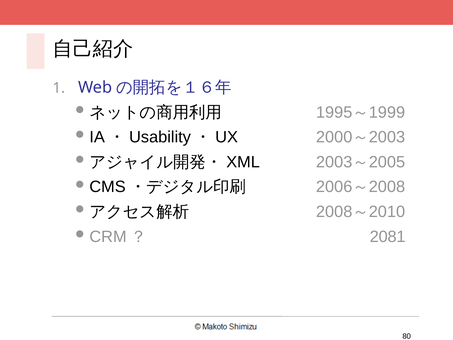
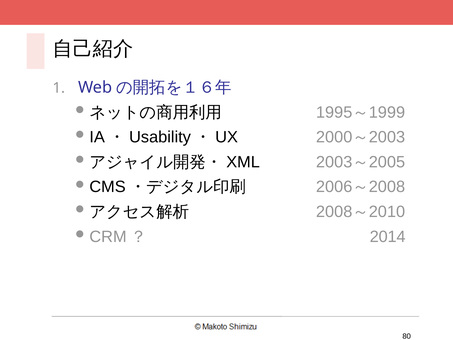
2081: 2081 -> 2014 (388, 236)
